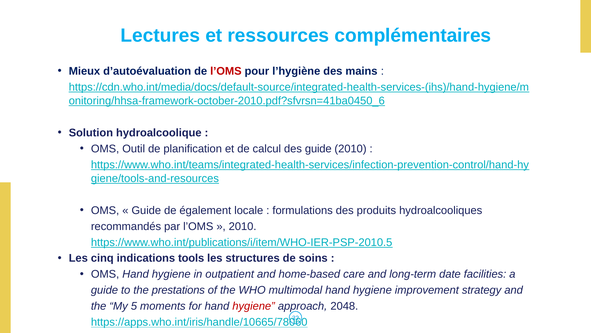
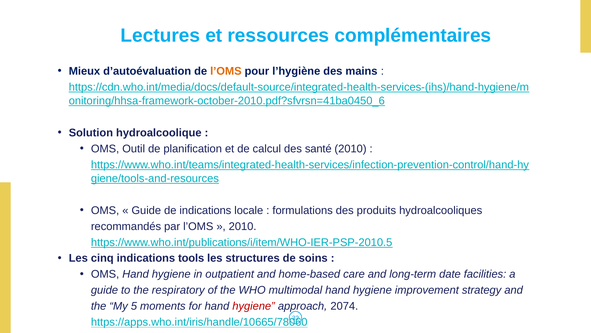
l’OMS colour: red -> orange (226, 71)
des guide: guide -> santé (318, 148)
de également: également -> indications (205, 210)
prestations: prestations -> respiratory (178, 290)
2048: 2048 -> 2074 (344, 306)
